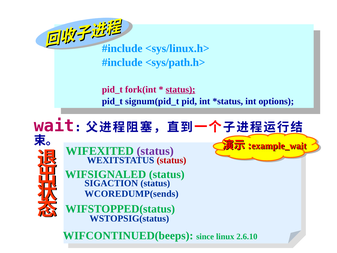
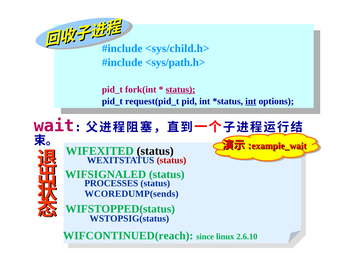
<sys/linux.h>: <sys/linux.h> -> <sys/child.h> (177, 48)
signum(pid_t: signum(pid_t -> request(pid_t (152, 101)
int underline: none -> present (251, 101)
status colour: purple -> black (155, 151)
SIGACTION: SIGACTION -> PROCESSES (111, 183)
WIFCONTINUED(beeps: WIFCONTINUED(beeps -> WIFCONTINUED(reach (128, 235)
